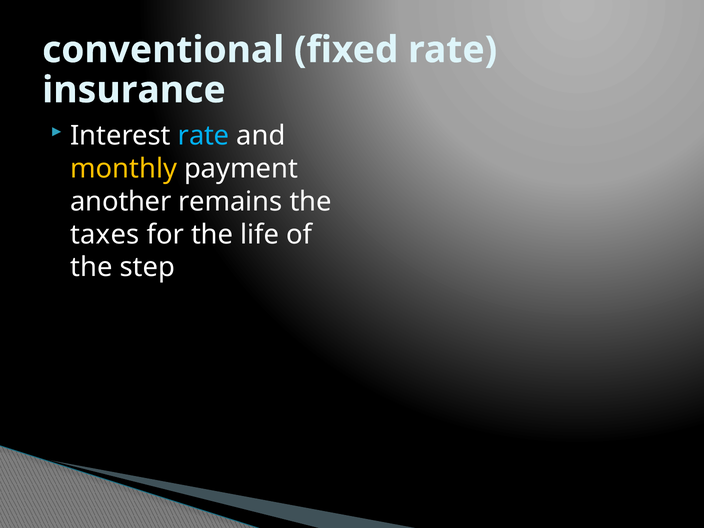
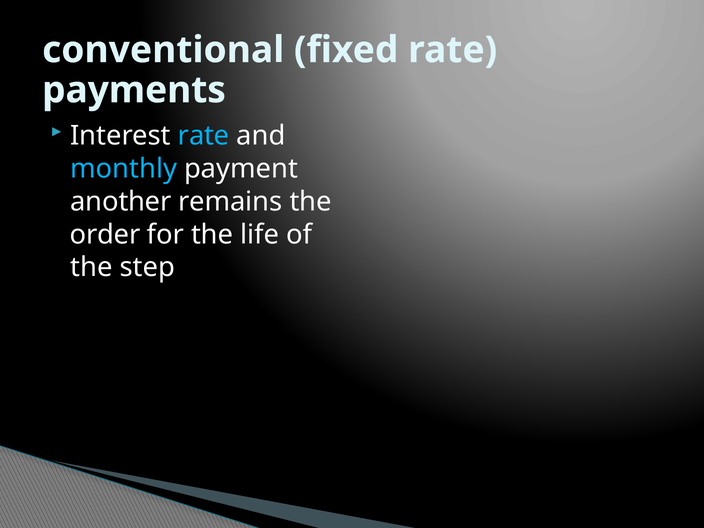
insurance: insurance -> payments (134, 90)
monthly colour: yellow -> light blue (124, 169)
taxes: taxes -> order (105, 234)
